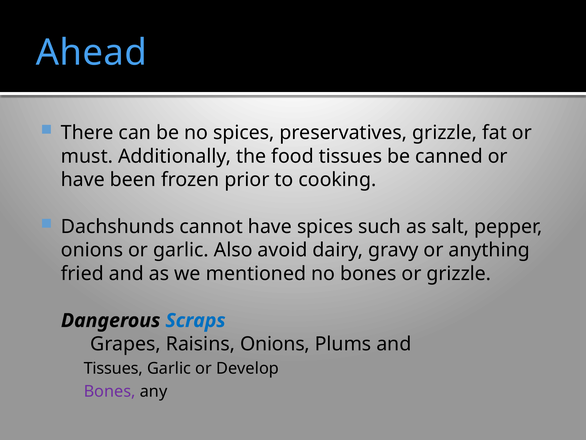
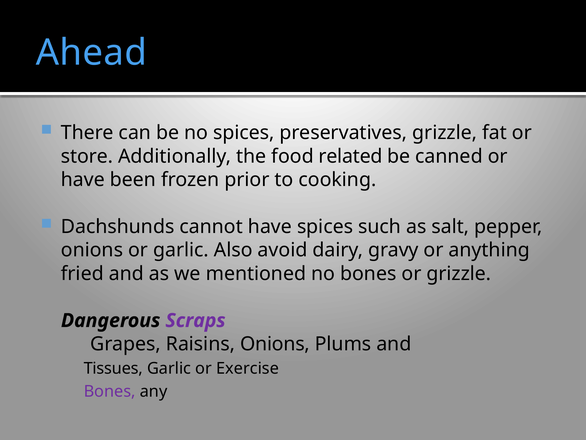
must: must -> store (87, 156)
food tissues: tissues -> related (351, 156)
Scraps colour: blue -> purple (196, 320)
Develop: Develop -> Exercise (248, 368)
